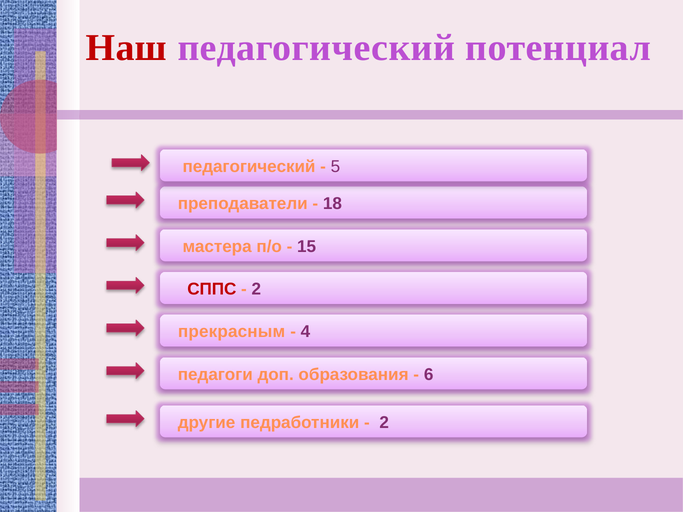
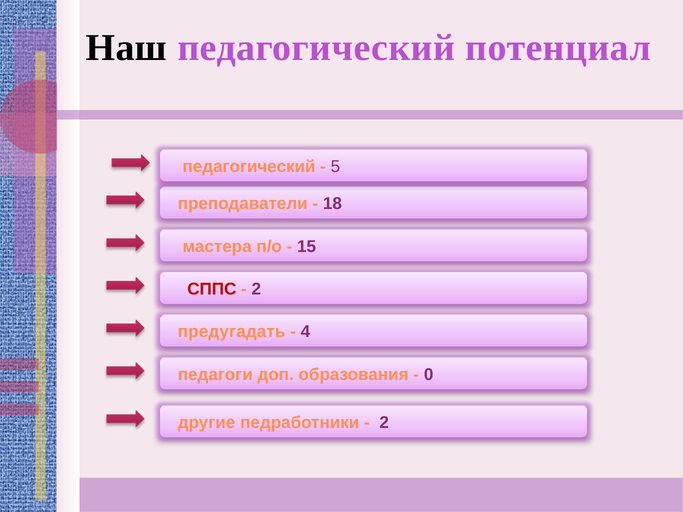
Наш colour: red -> black (126, 48)
прекрасным: прекрасным -> предугадать (232, 332)
6: 6 -> 0 (429, 375)
